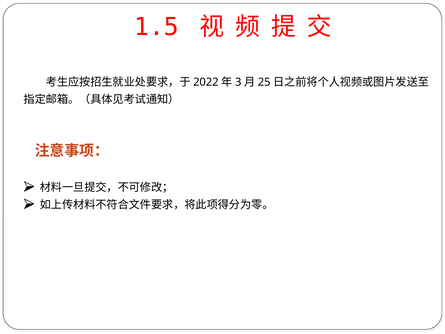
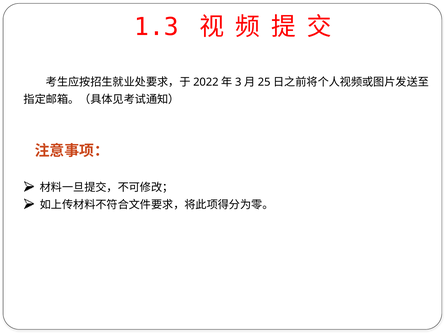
1.5: 1.5 -> 1.3 (157, 27)
